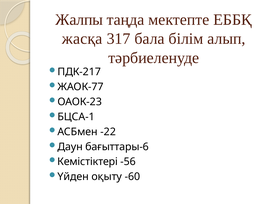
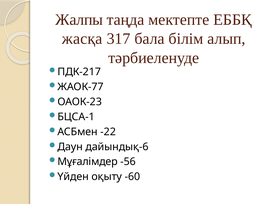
бағыттары-6: бағыттары-6 -> дайындық-6 (117, 147)
Кемістіктері: Кемістіктері -> Мұғалімдер (88, 162)
